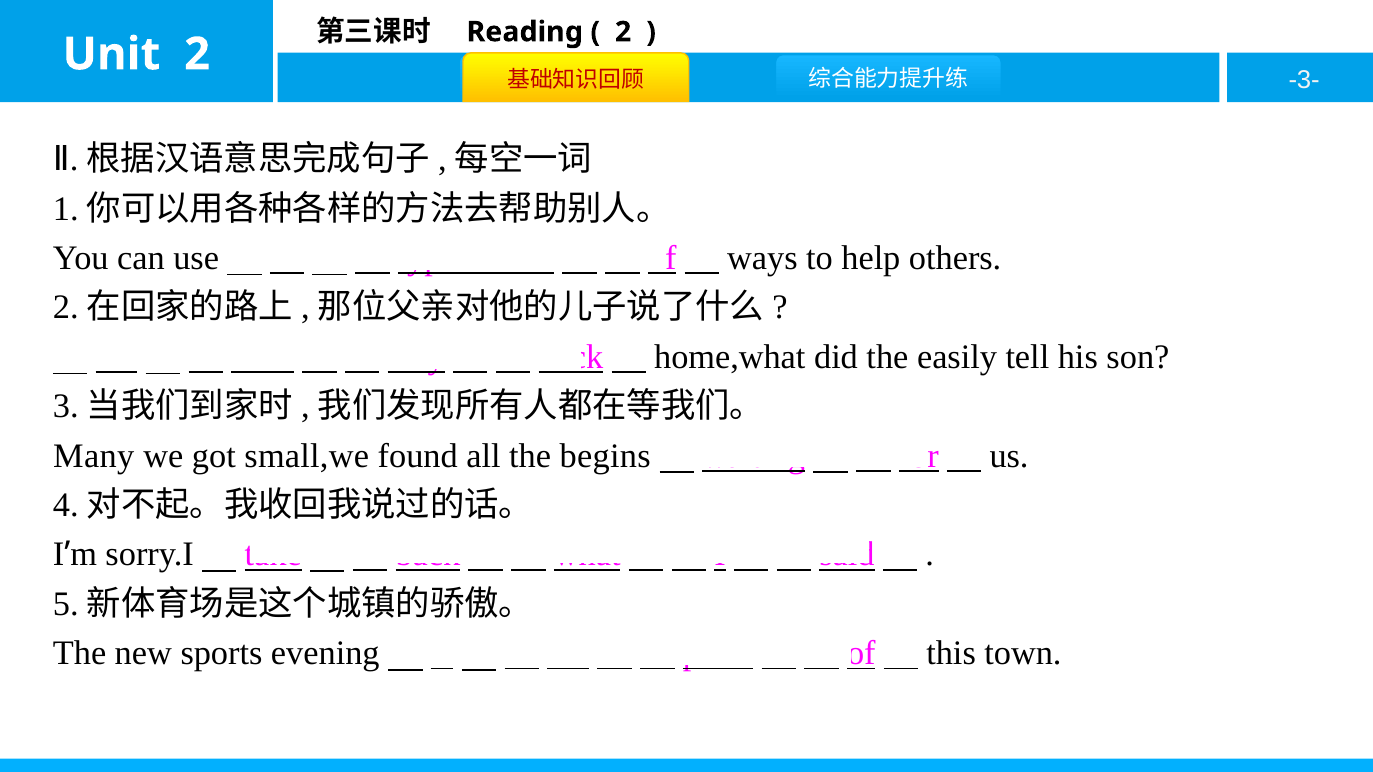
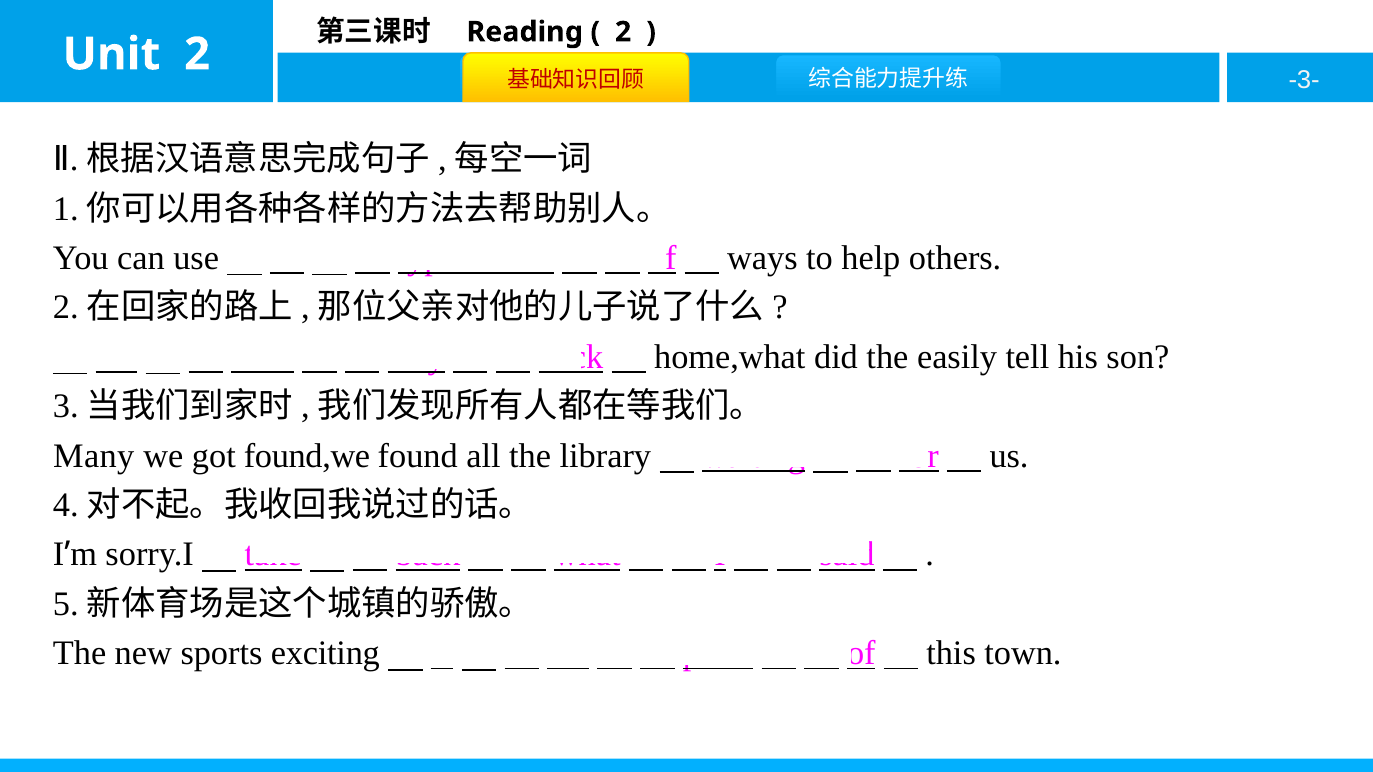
small,we: small,we -> found,we (307, 456)
begins: begins -> library (605, 456)
evening: evening -> exciting (325, 654)
